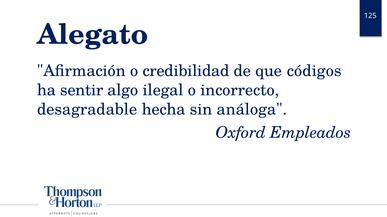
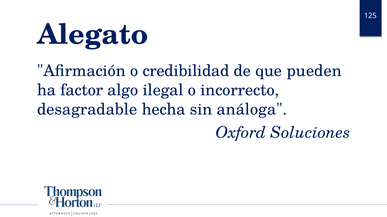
códigos: códigos -> pueden (314, 71)
sentir: sentir -> factor (82, 90)
Empleados: Empleados -> Soluciones (310, 133)
